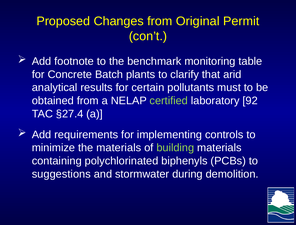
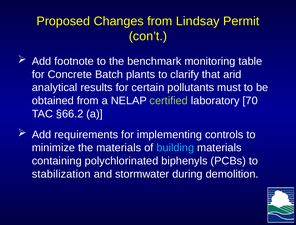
Original: Original -> Lindsay (198, 21)
92: 92 -> 70 (250, 101)
§27.4: §27.4 -> §66.2 (70, 114)
building colour: light green -> light blue (175, 148)
suggestions: suggestions -> stabilization (61, 174)
